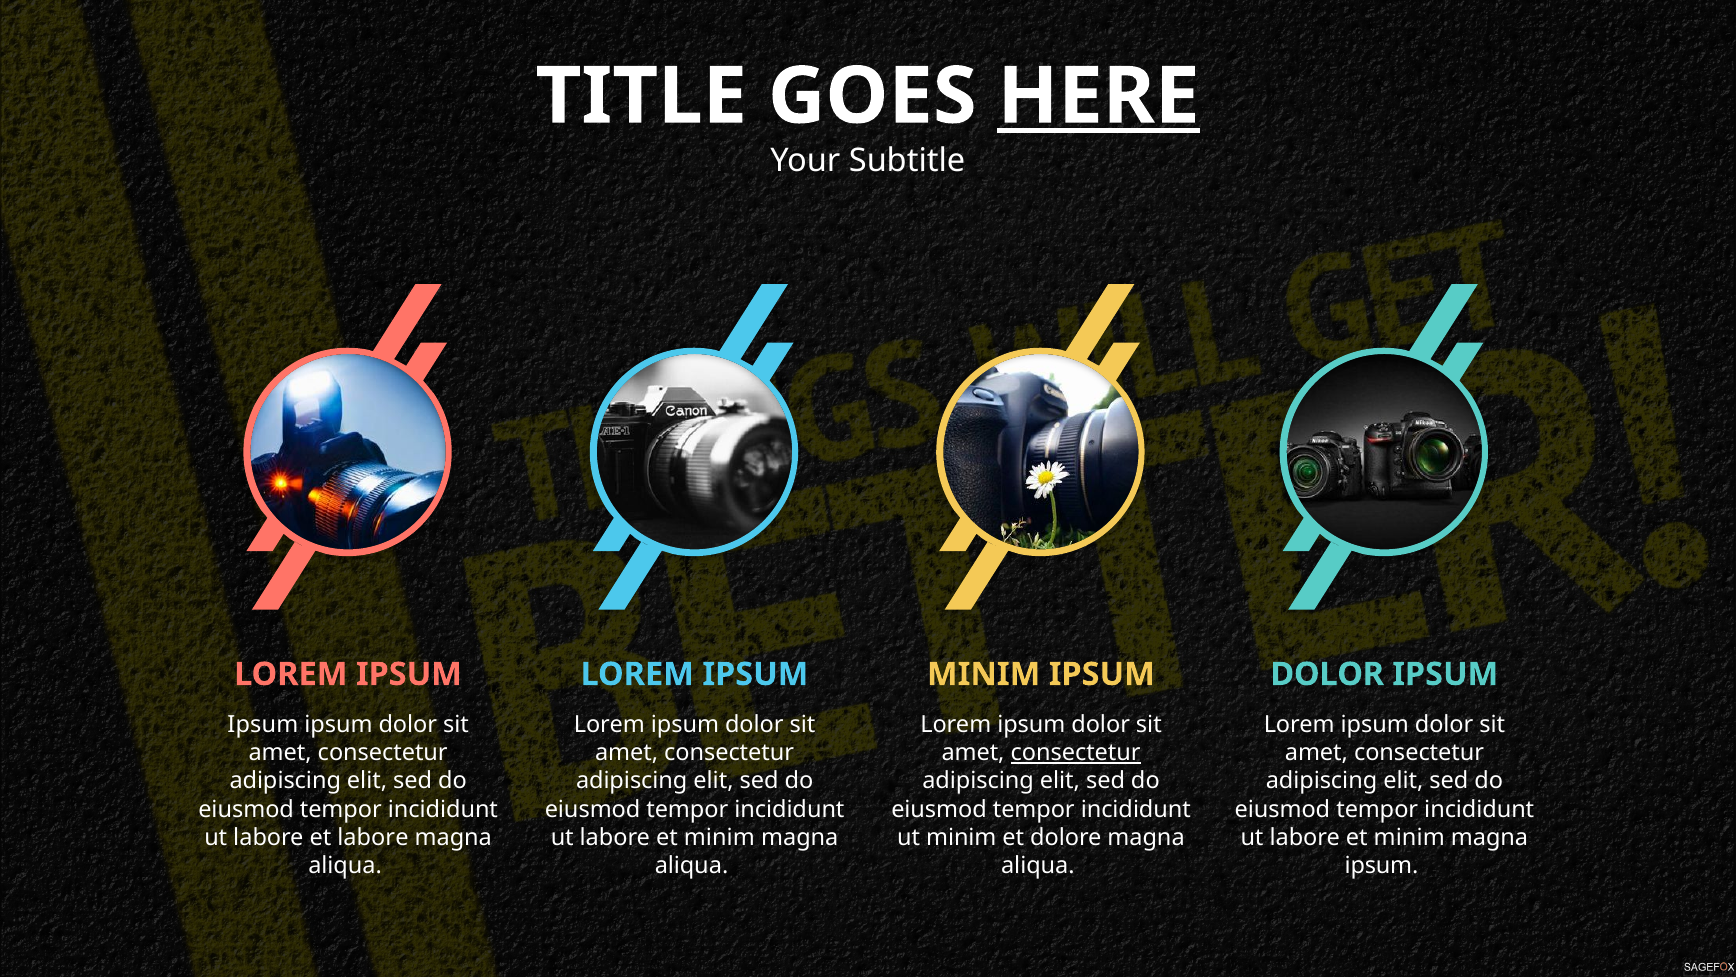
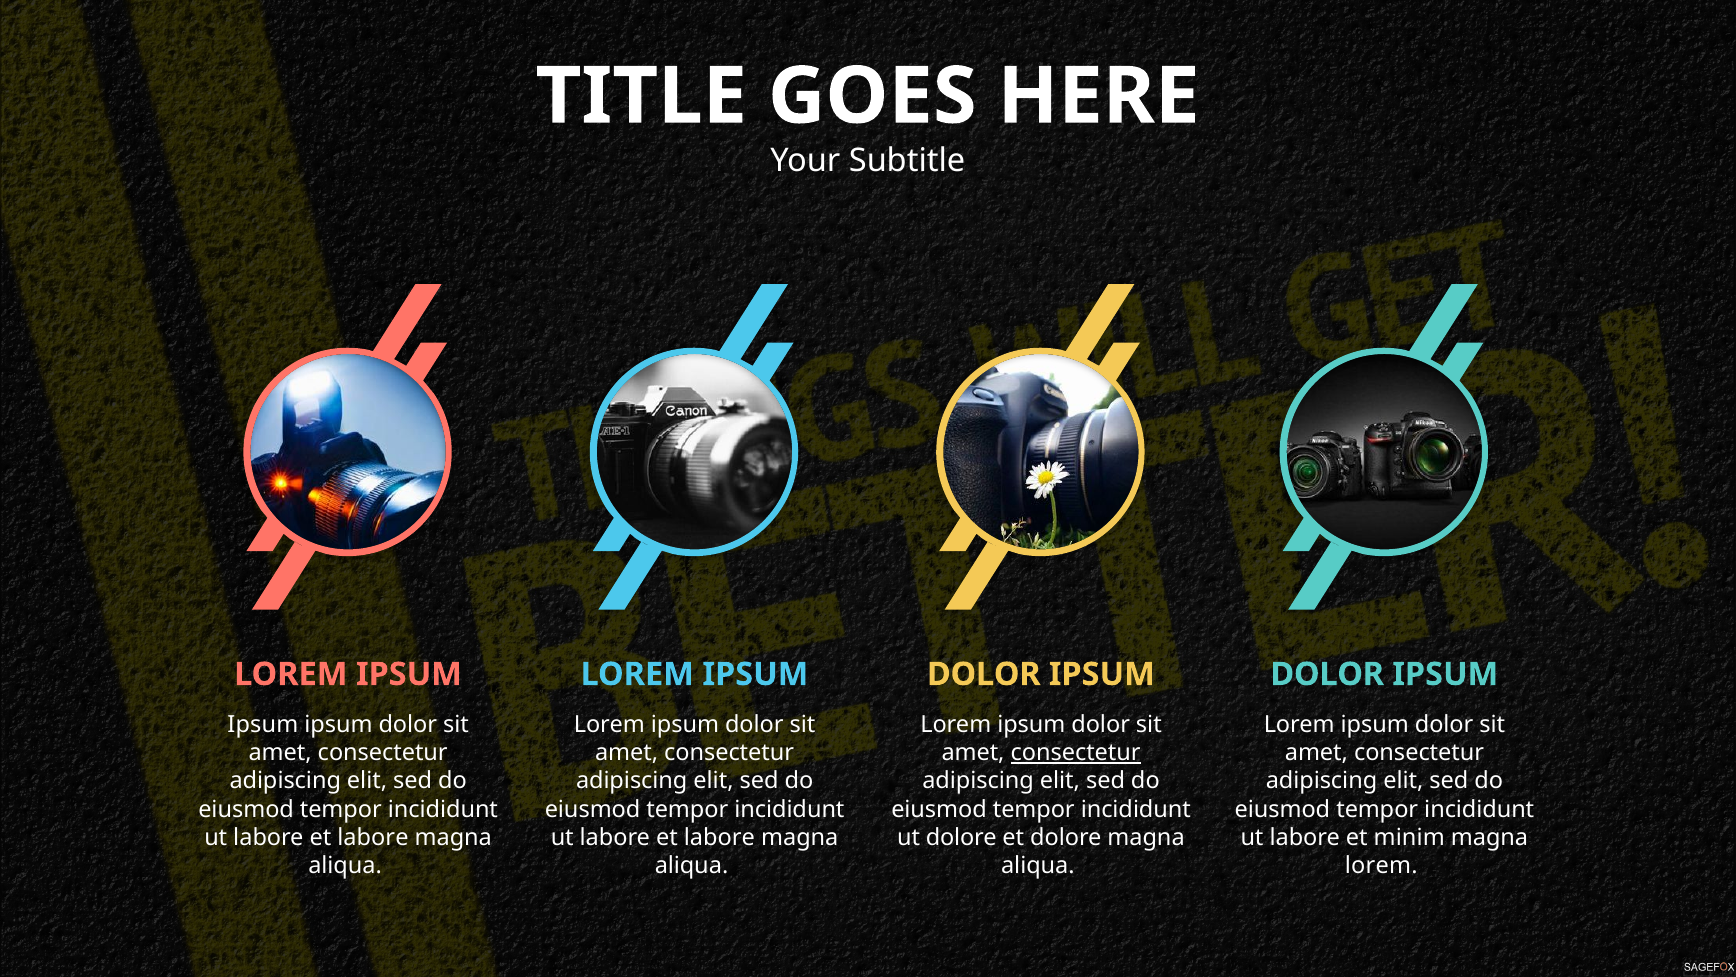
HERE underline: present -> none (1098, 96)
MINIM: MINIM -> DOLOR (984, 674)
minim: minim -> labore (719, 837)
ut minim: minim -> dolore (961, 837)
ipsum: ipsum -> lorem (1381, 865)
